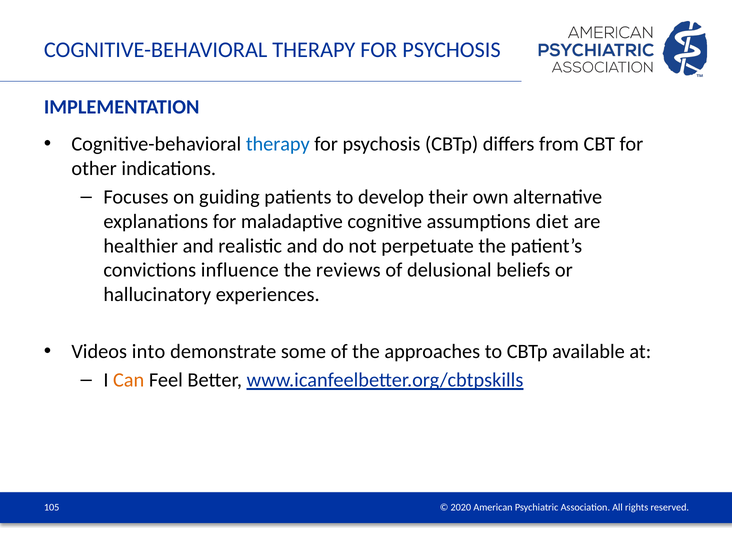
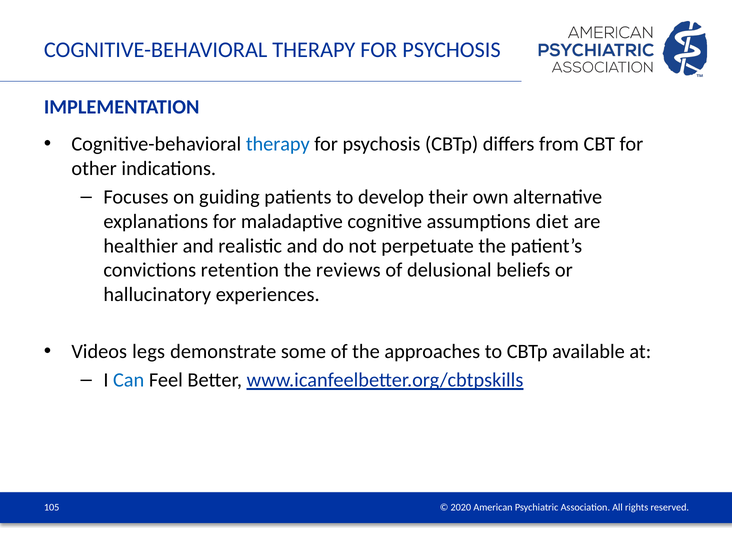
influence: influence -> retention (240, 270)
into: into -> legs (149, 352)
Can colour: orange -> blue (129, 380)
